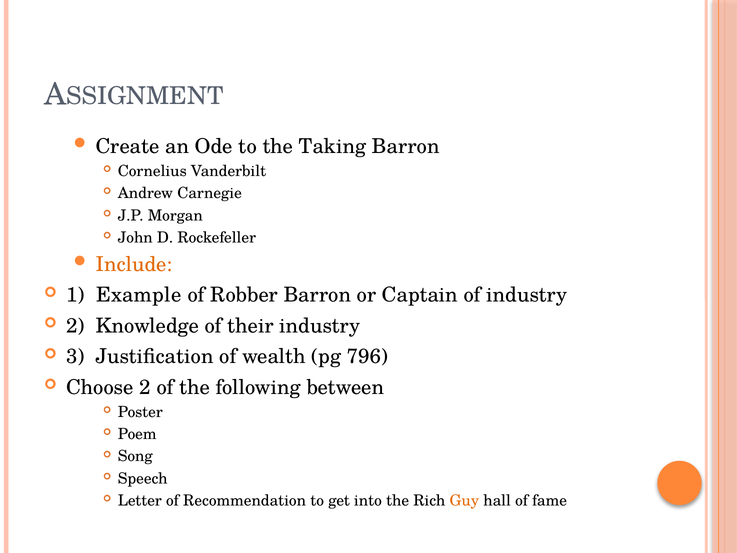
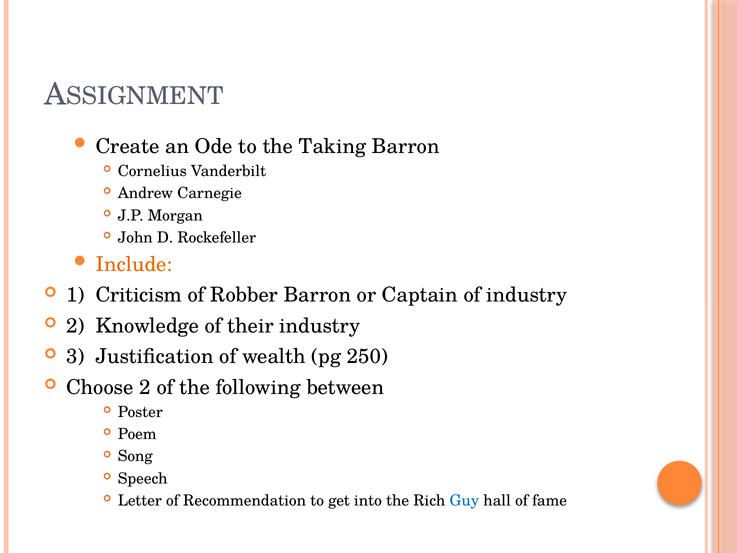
Example: Example -> Criticism (139, 295)
796: 796 -> 250 (367, 356)
Guy colour: orange -> blue (464, 500)
